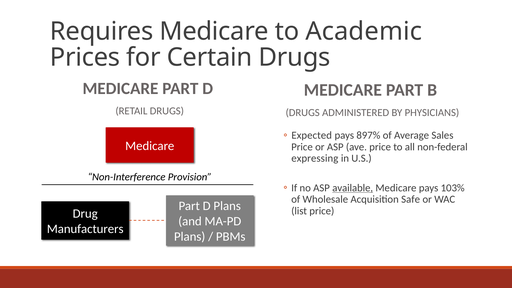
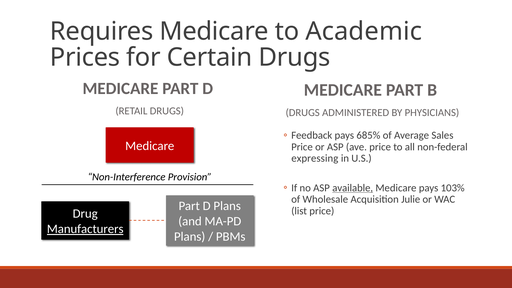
Expected: Expected -> Feedback (312, 135)
897%: 897% -> 685% (368, 135)
Safe: Safe -> Julie (411, 200)
Manufacturers underline: none -> present (85, 229)
